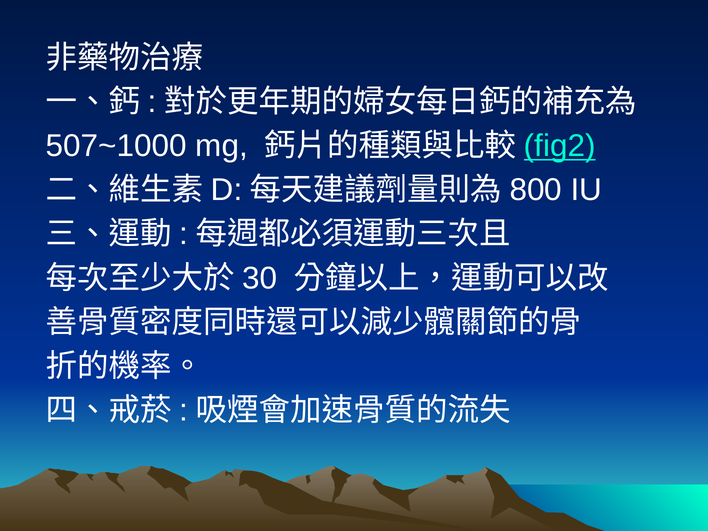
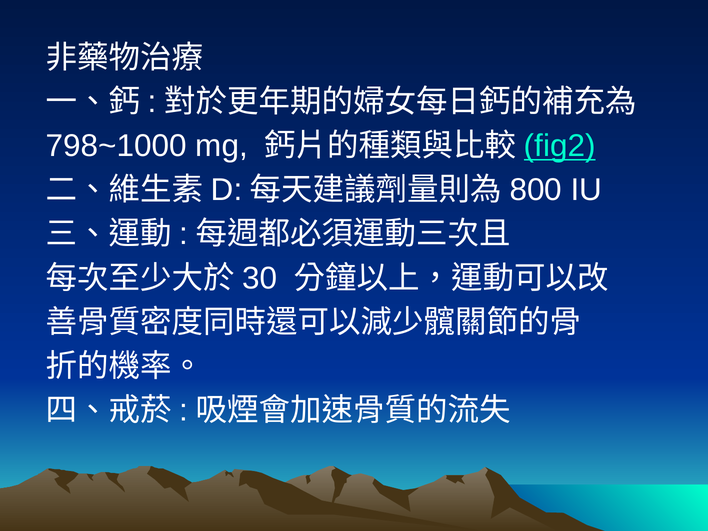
507~1000: 507~1000 -> 798~1000 (116, 146)
